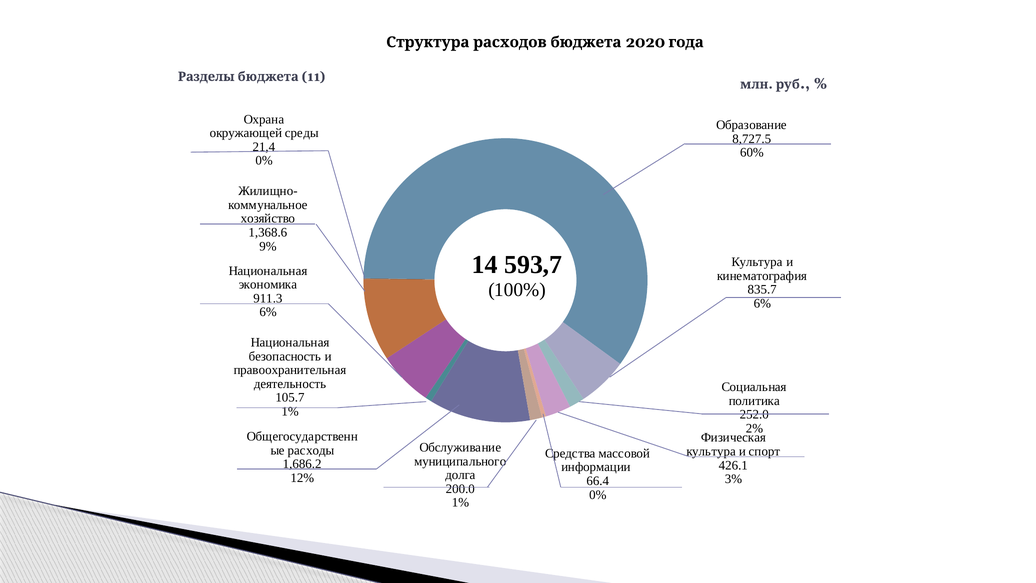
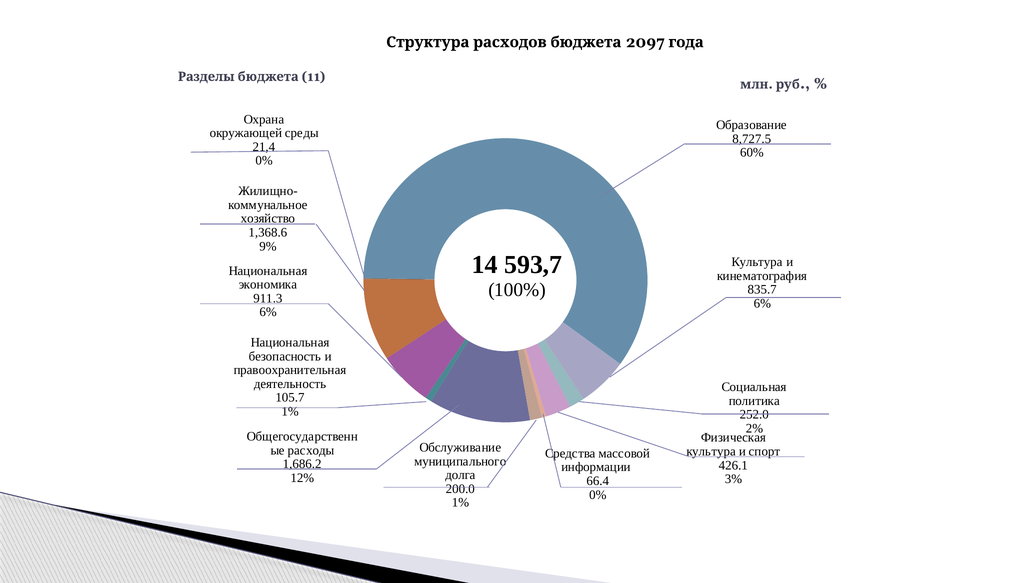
2020: 2020 -> 2097 (645, 42)
